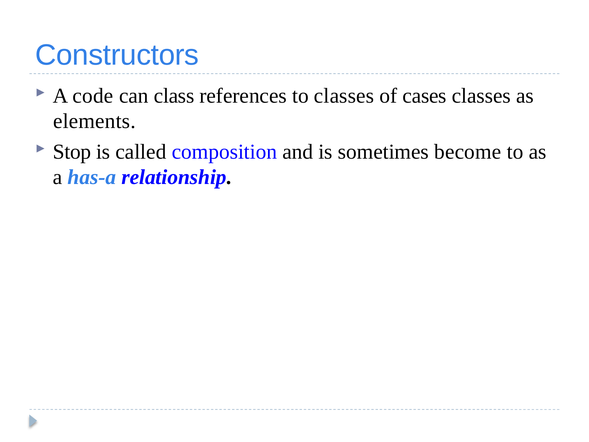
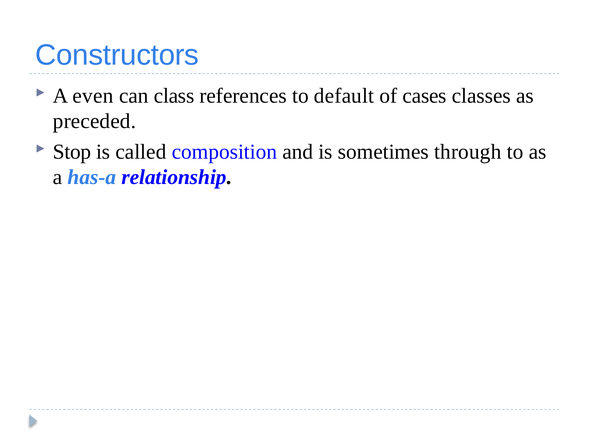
code: code -> even (93, 96)
to classes: classes -> default (344, 96)
elements: elements -> preceded (94, 121)
become: become -> through (468, 152)
